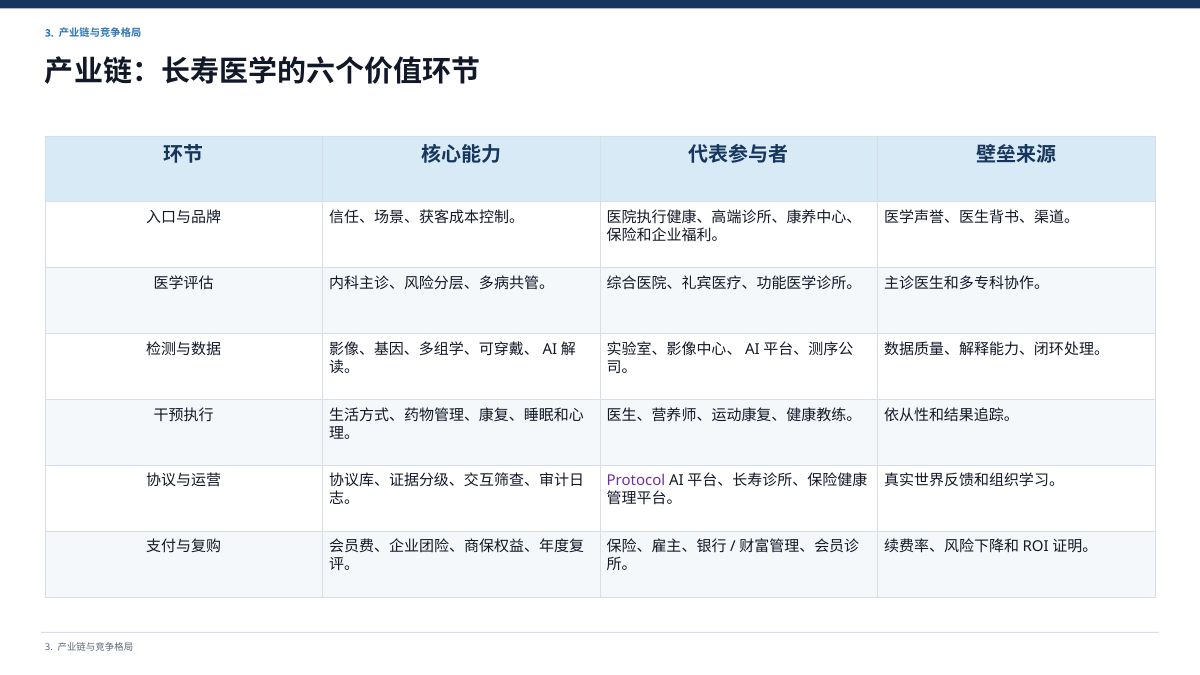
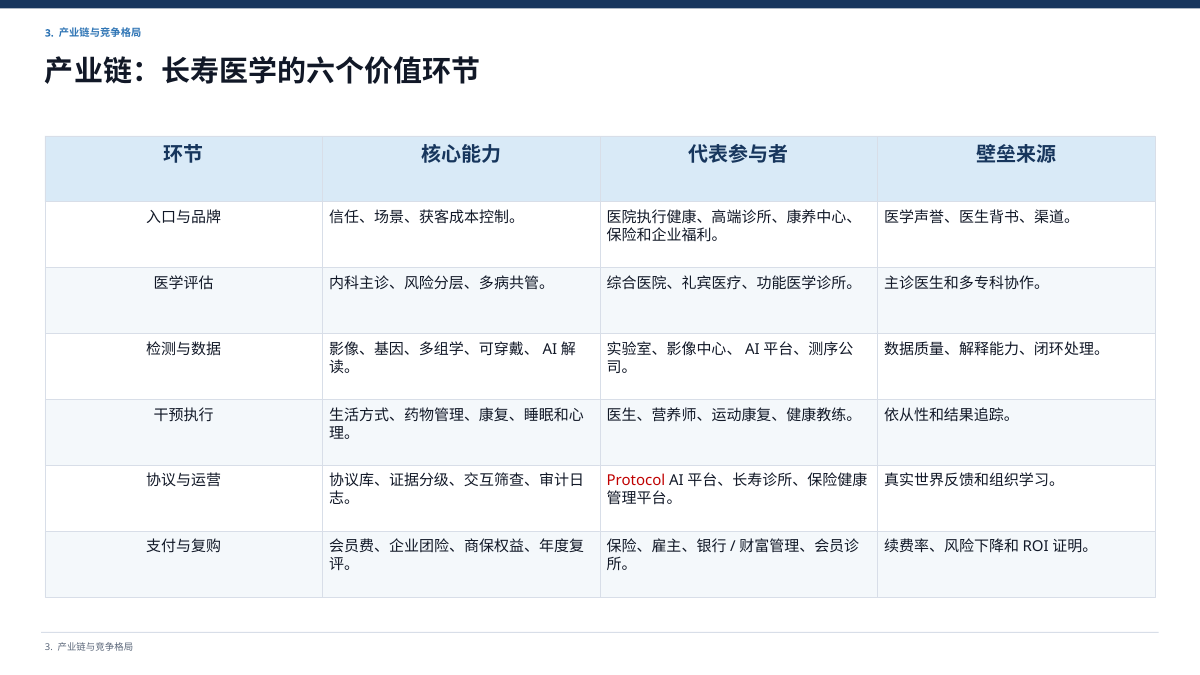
Protocol colour: purple -> red (636, 481)
